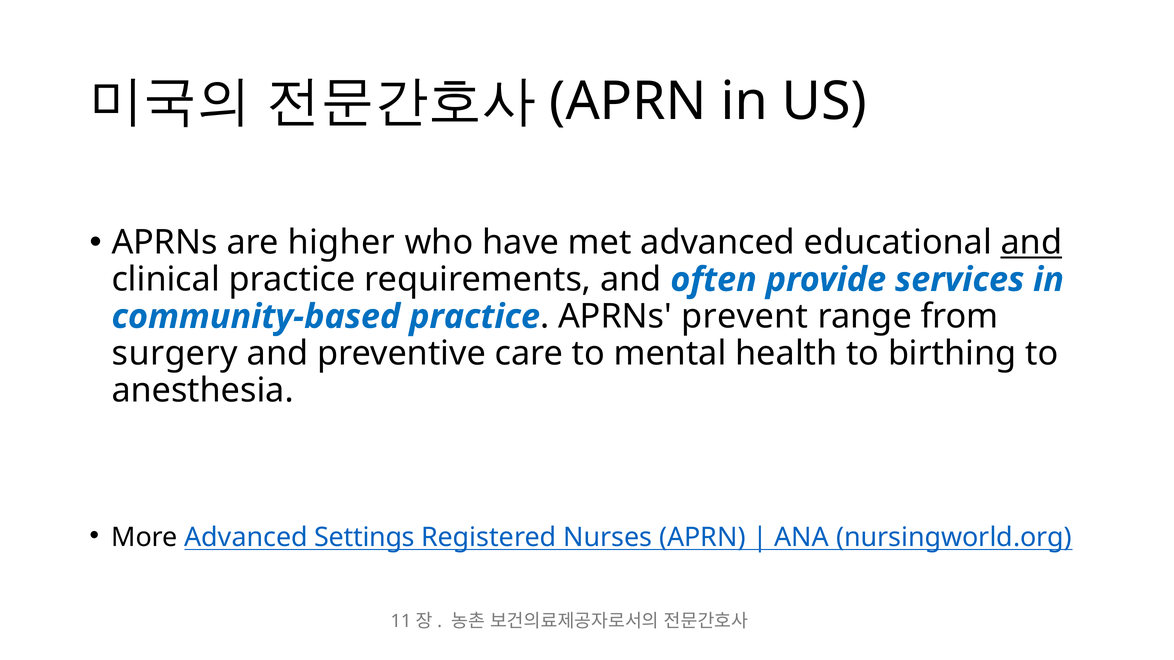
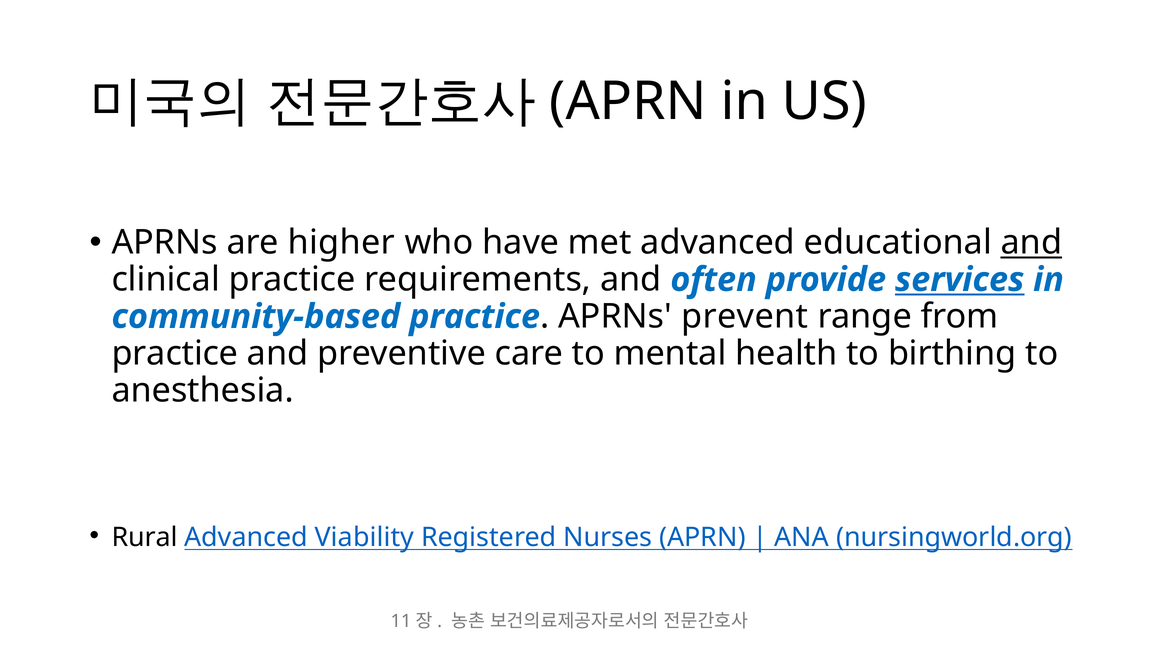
services underline: none -> present (960, 280)
surgery: surgery -> practice (175, 354)
More: More -> Rural (144, 538)
Settings: Settings -> Viability (364, 538)
